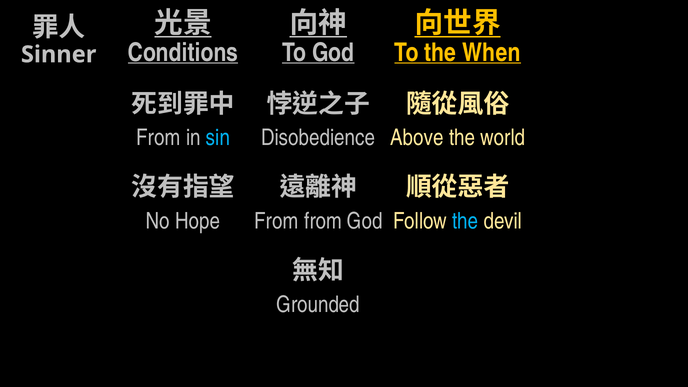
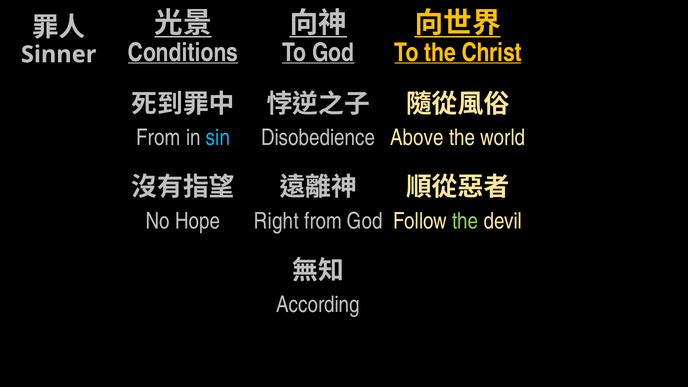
When: When -> Christ (492, 53)
From: From -> Right (276, 221)
the colour: light blue -> light green (465, 221)
Grounded: Grounded -> According (318, 304)
